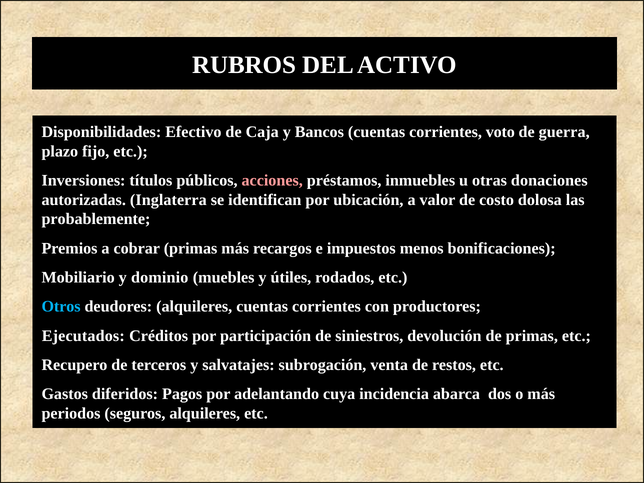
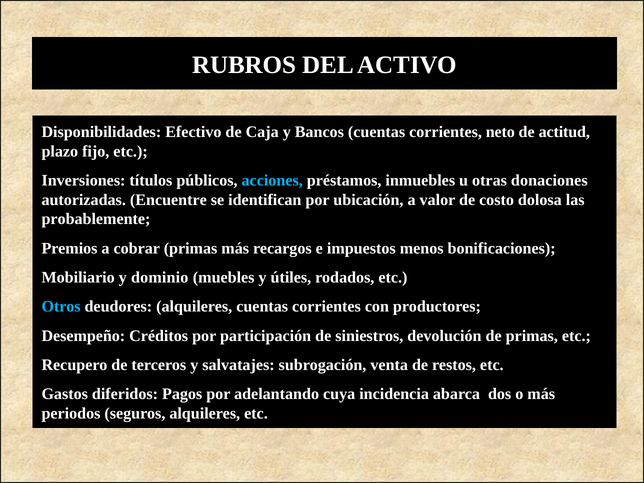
voto: voto -> neto (500, 132)
guerra: guerra -> actitud (564, 132)
acciones colour: pink -> light blue (272, 180)
Inglaterra: Inglaterra -> Encuentre (168, 200)
Ejecutados: Ejecutados -> Desempeño (83, 336)
